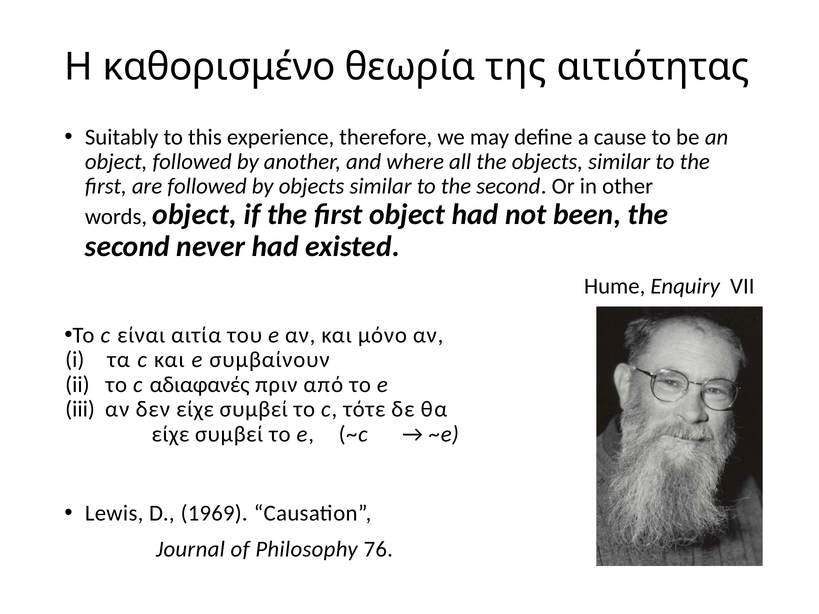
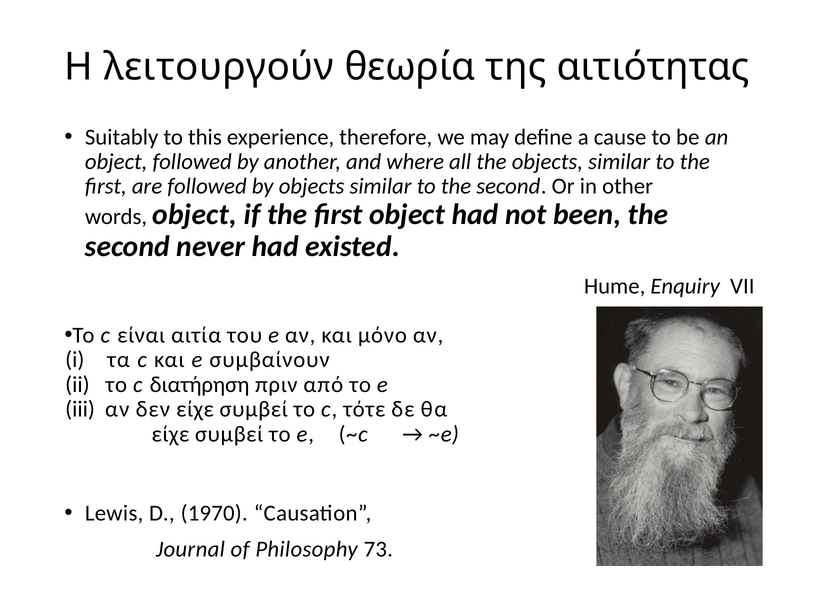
καθορισμένο: καθορισμένο -> λειτουργούν (219, 67)
αδιαφανές: αδιαφανές -> διατήρηση (200, 385)
1969: 1969 -> 1970 (214, 514)
76: 76 -> 73 (378, 549)
